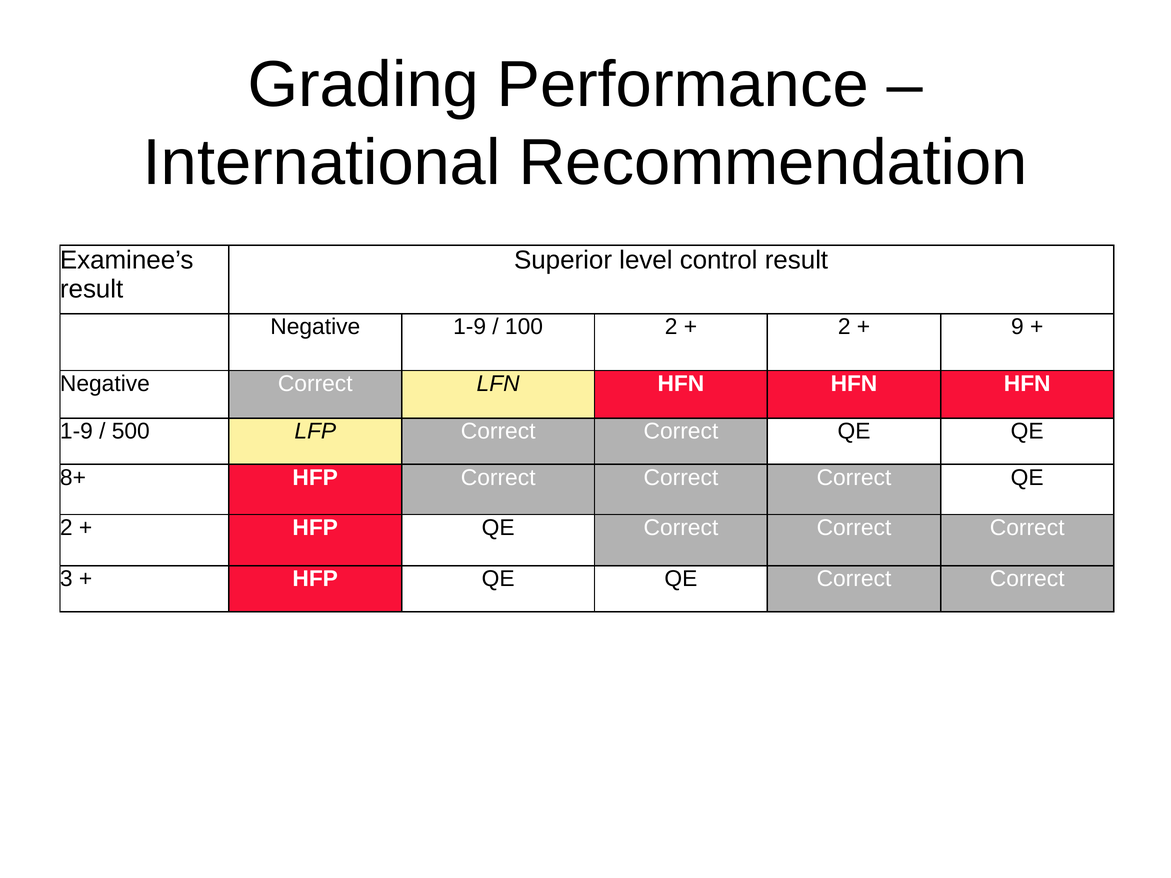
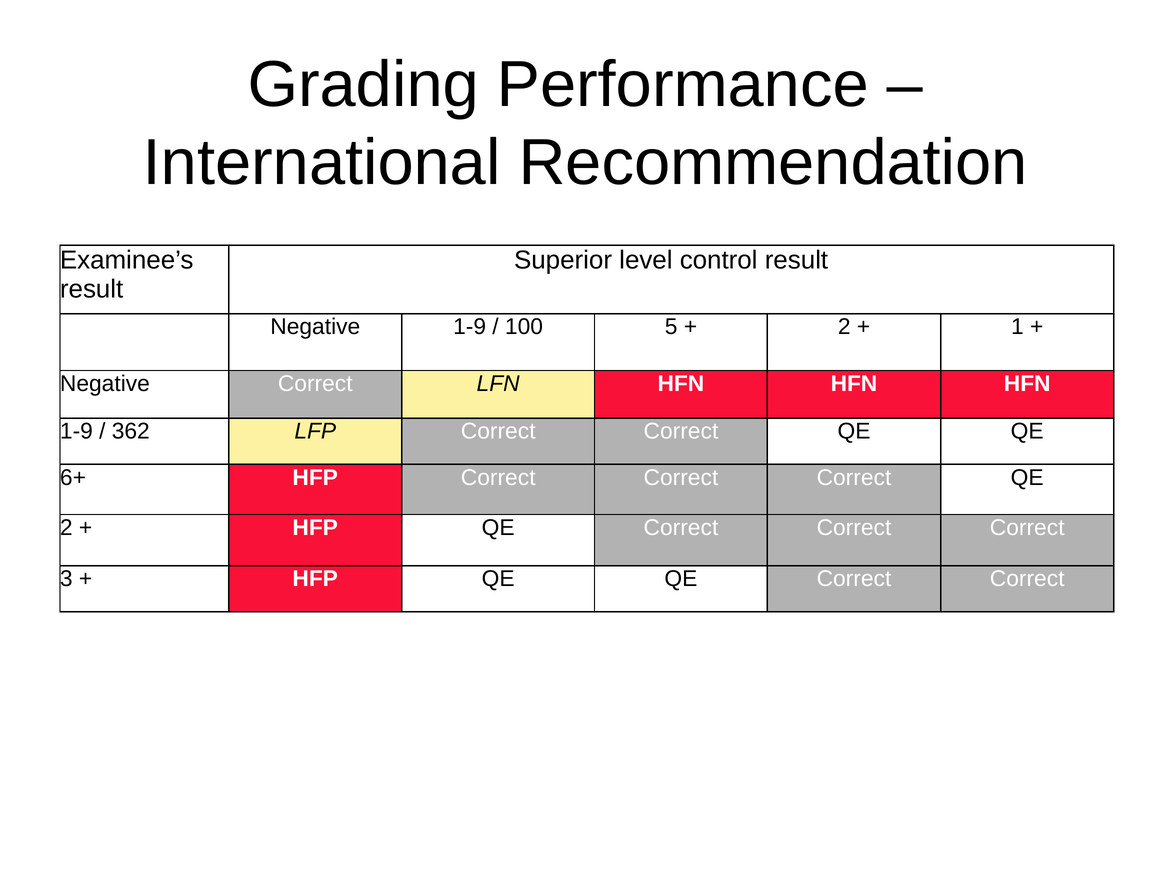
100 2: 2 -> 5 (671, 327)
9: 9 -> 1 (1017, 327)
500: 500 -> 362 (131, 432)
8+: 8+ -> 6+ (73, 478)
